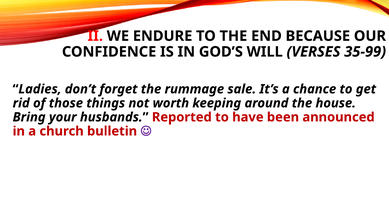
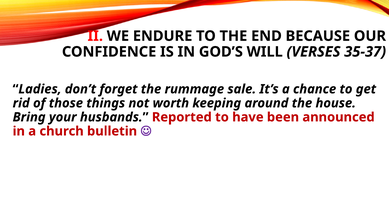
35-99: 35-99 -> 35-37 (365, 52)
